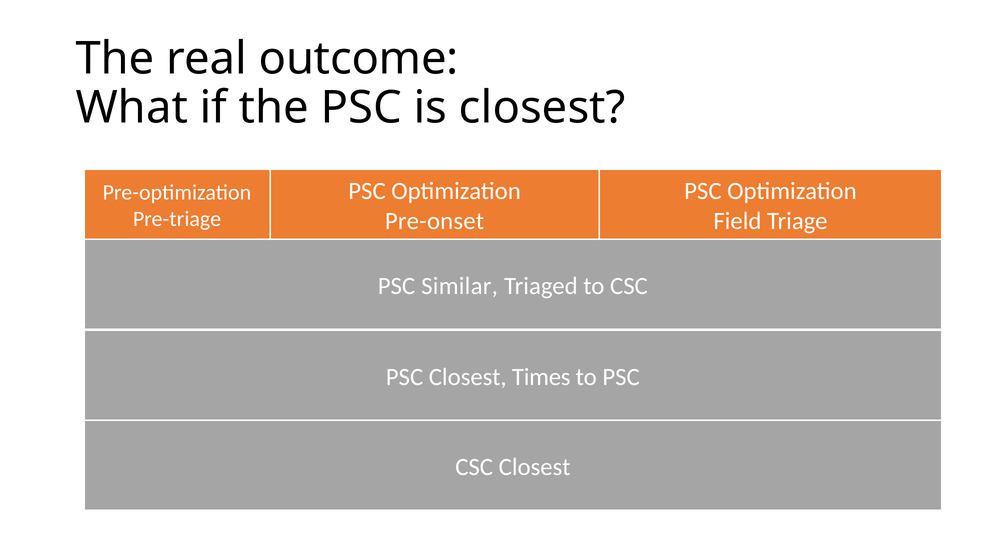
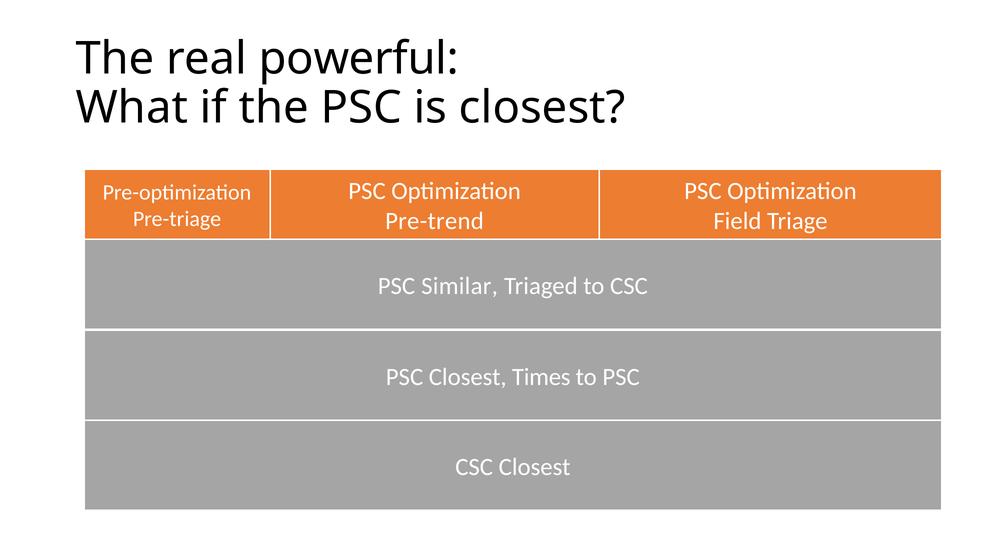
outcome: outcome -> powerful (359, 59)
Pre-onset: Pre-onset -> Pre-trend (434, 221)
